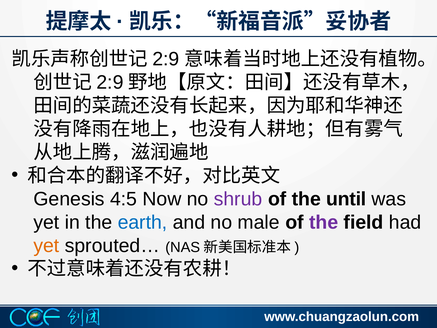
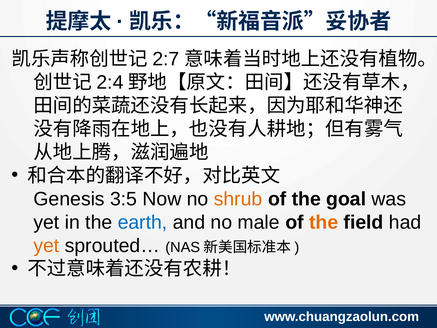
2:9: 2:9 -> 2:7 (166, 59)
2:9: 2:9 -> 2:4 (110, 82)
4:5: 4:5 -> 3:5 (124, 199)
shrub colour: purple -> orange (238, 199)
until: until -> goal (346, 199)
the colour: purple -> orange (324, 222)
